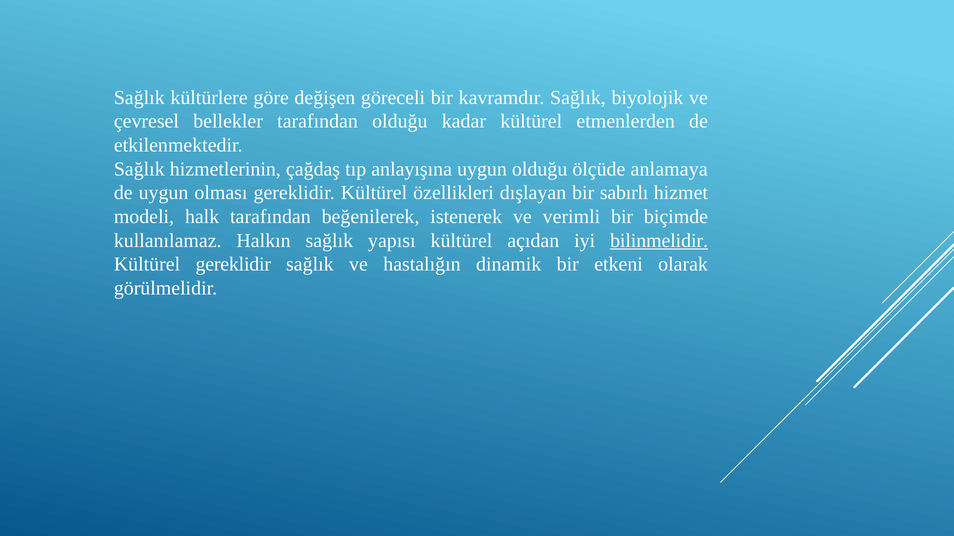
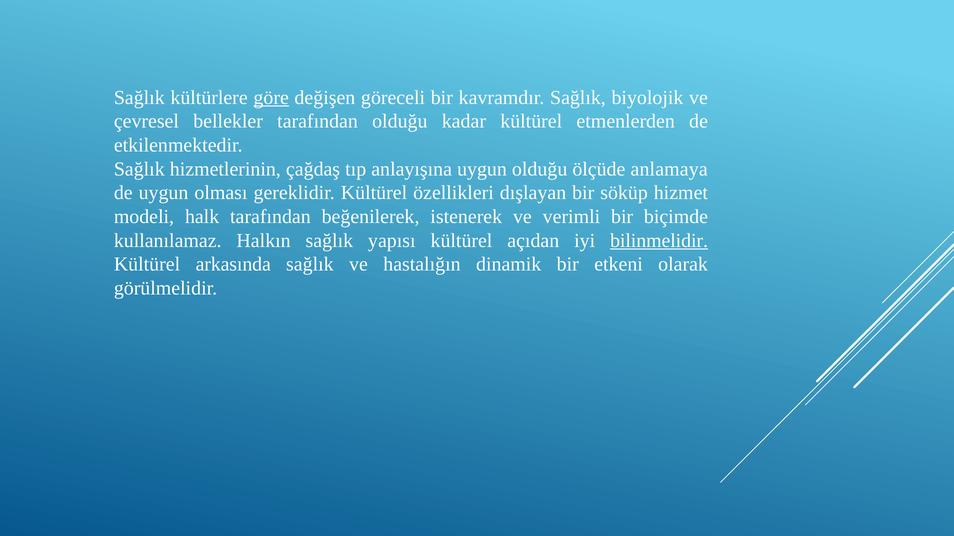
göre underline: none -> present (271, 98)
sabırlı: sabırlı -> söküp (624, 193)
Kültürel gereklidir: gereklidir -> arkasında (233, 265)
